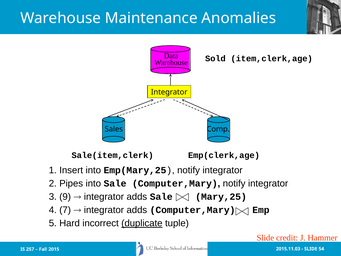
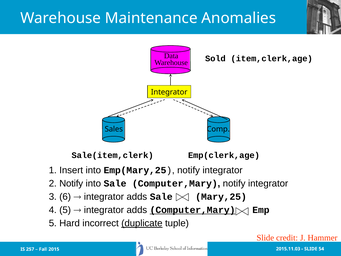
2 Pipes: Pipes -> Notify (71, 183)
9: 9 -> 6 (65, 197)
4 7: 7 -> 5 (65, 210)
Computer,Mary underline: none -> present (193, 210)
